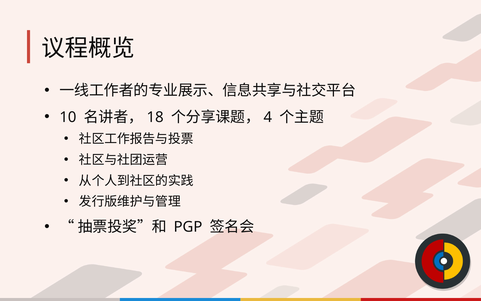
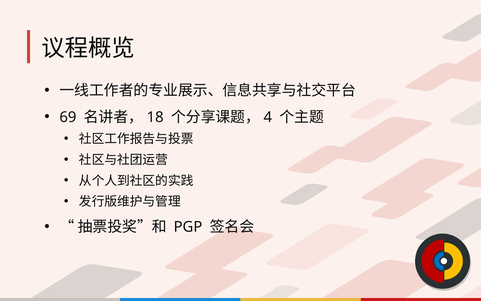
10: 10 -> 69 (68, 117)
